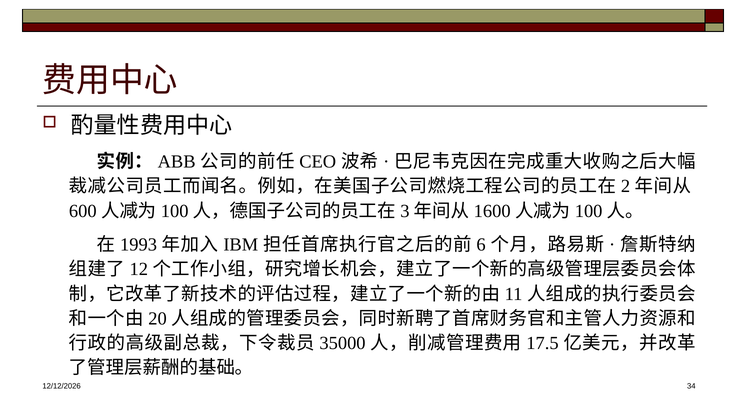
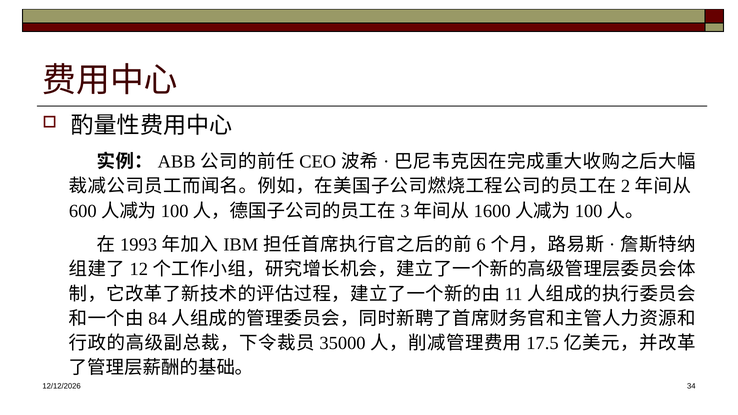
20: 20 -> 84 (158, 319)
